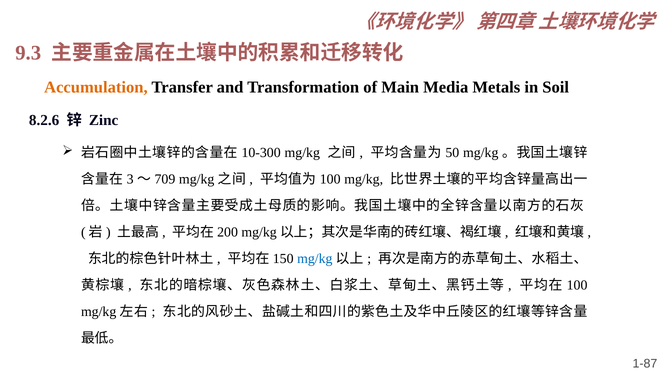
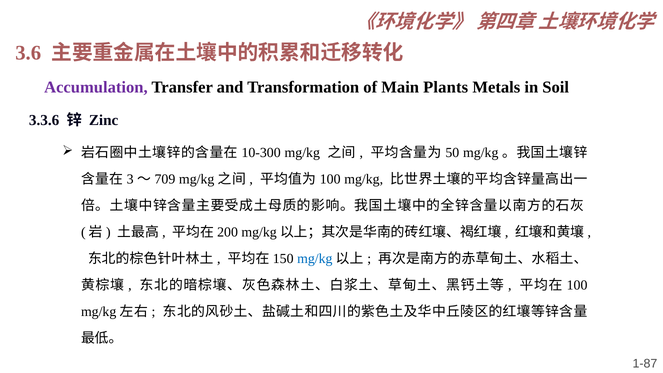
9.3: 9.3 -> 3.6 (28, 53)
Accumulation colour: orange -> purple (96, 87)
Media: Media -> Plants (446, 87)
8.2.6: 8.2.6 -> 3.3.6 (44, 120)
